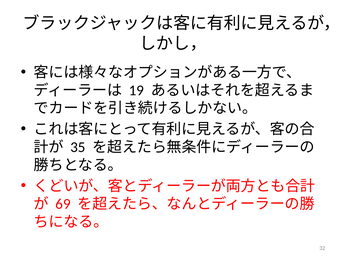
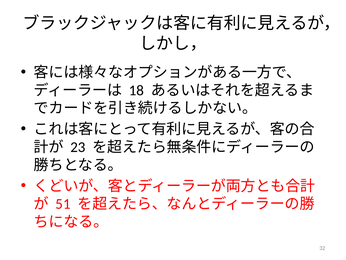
19: 19 -> 18 (136, 90)
35: 35 -> 23 (78, 147)
69: 69 -> 51 (63, 204)
